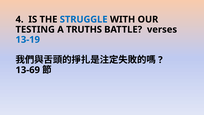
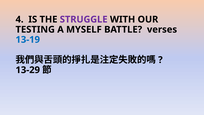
STRUGGLE colour: blue -> purple (84, 19)
TRUTHS: TRUTHS -> MYSELF (84, 29)
13-69: 13-69 -> 13-29 (28, 70)
